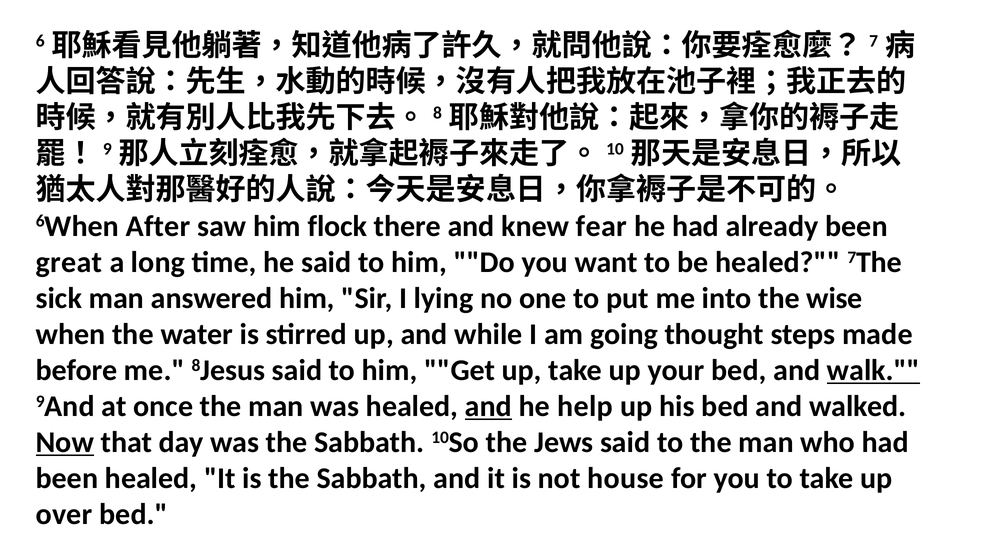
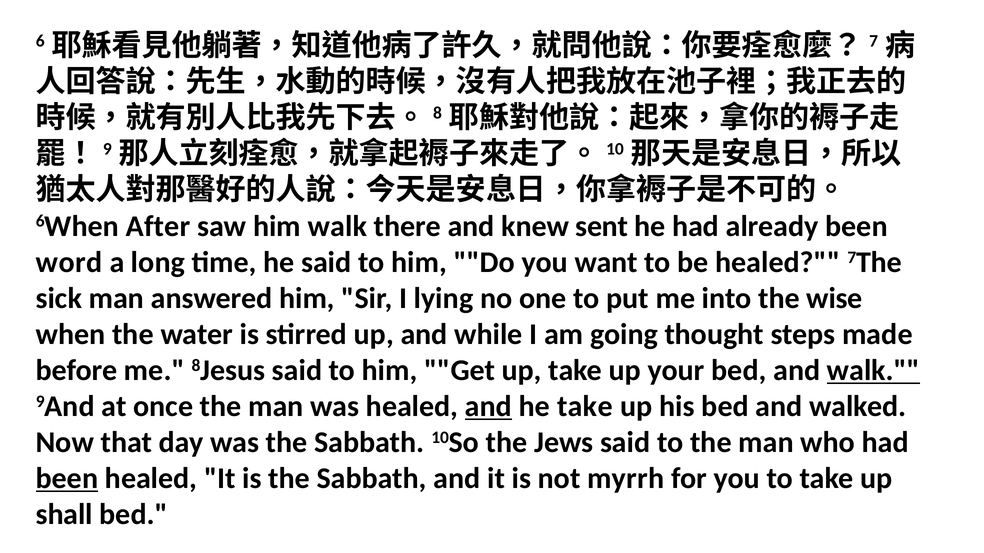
him flock: flock -> walk (337, 226)
fear: fear -> sent (602, 226)
great: great -> word (69, 262)
he help: help -> take (585, 407)
Now underline: present -> none (65, 443)
been underline: none -> present (67, 479)
house: house -> myrrh (626, 479)
over: over -> shall (64, 515)
